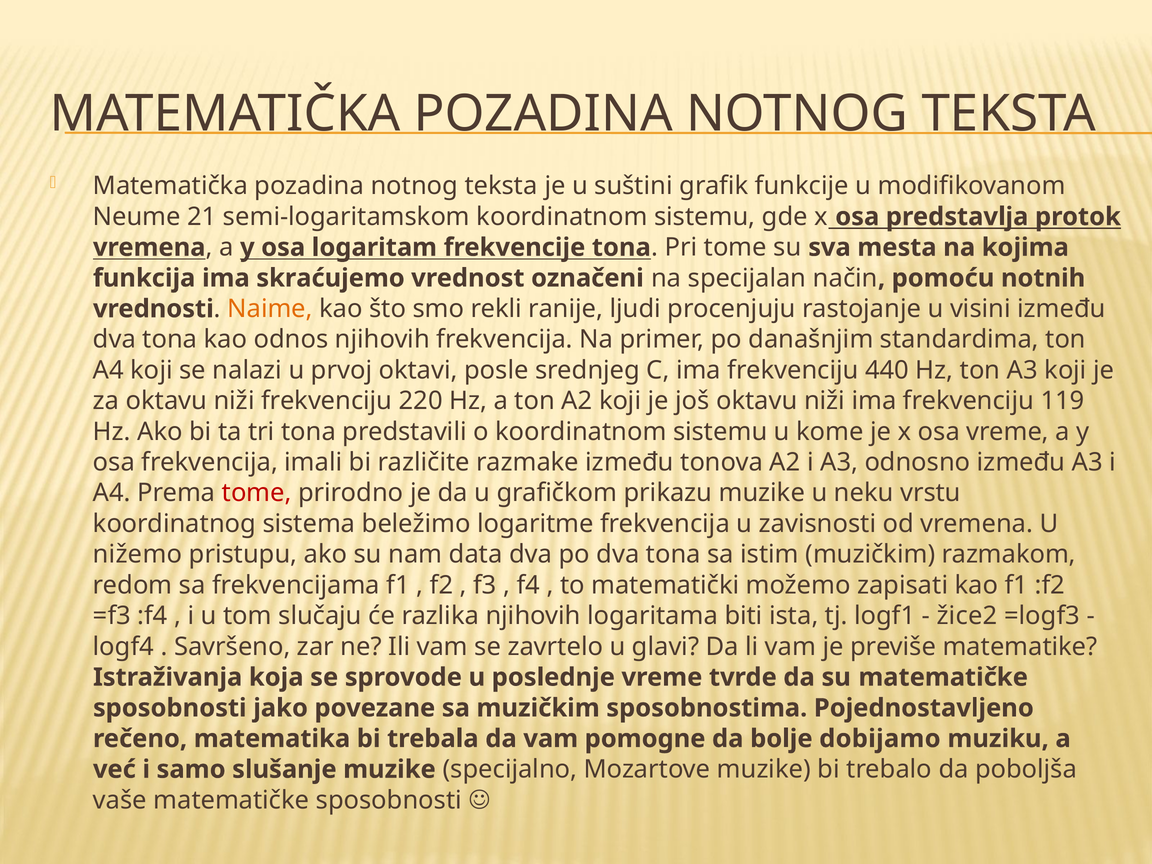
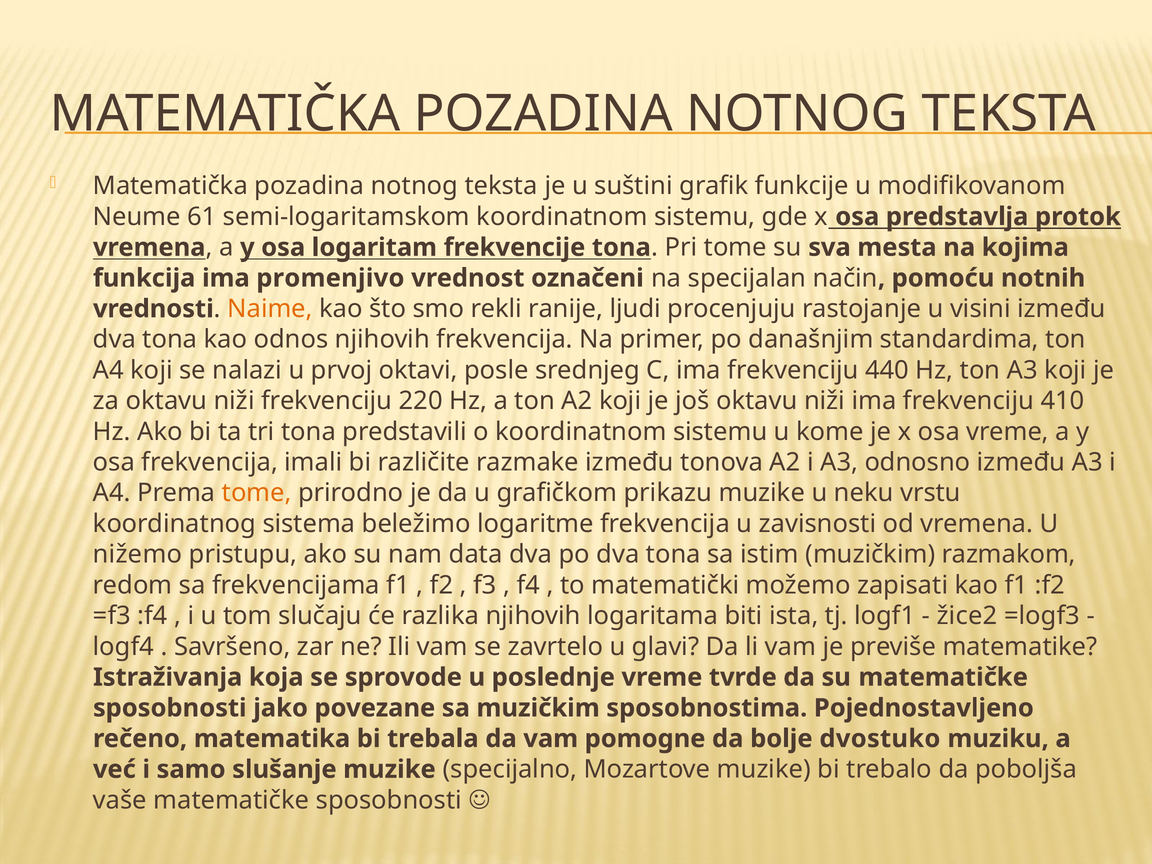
21: 21 -> 61 (202, 217)
skraćujemo: skraćujemo -> promenjivo (330, 278)
119: 119 -> 410 (1063, 401)
tome colour: red -> orange (257, 493)
dobijamo: dobijamo -> dvostuko (880, 739)
